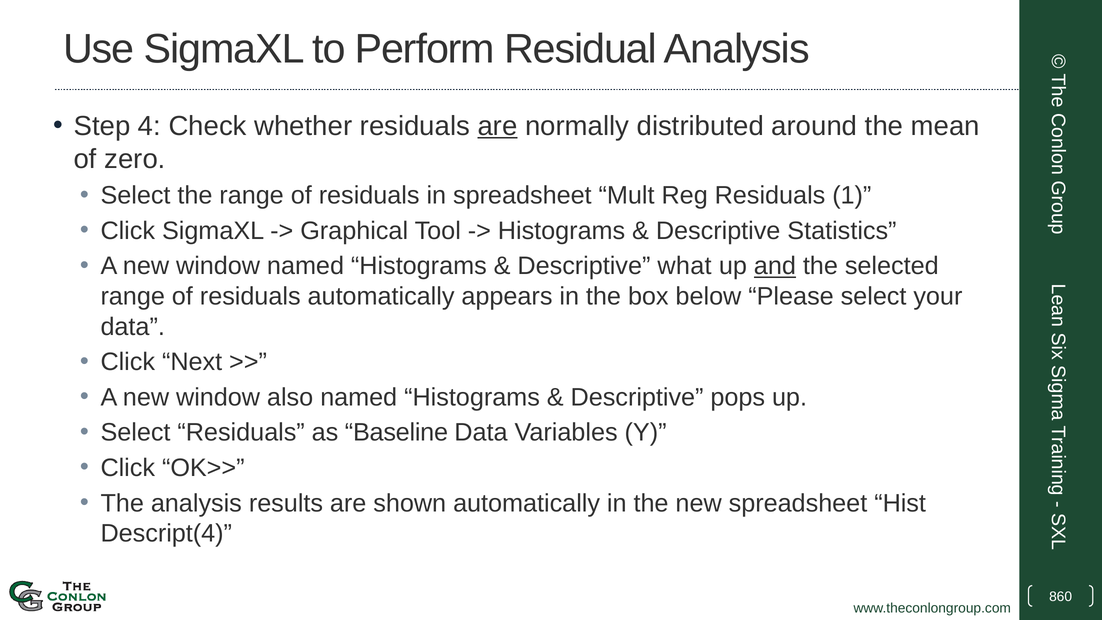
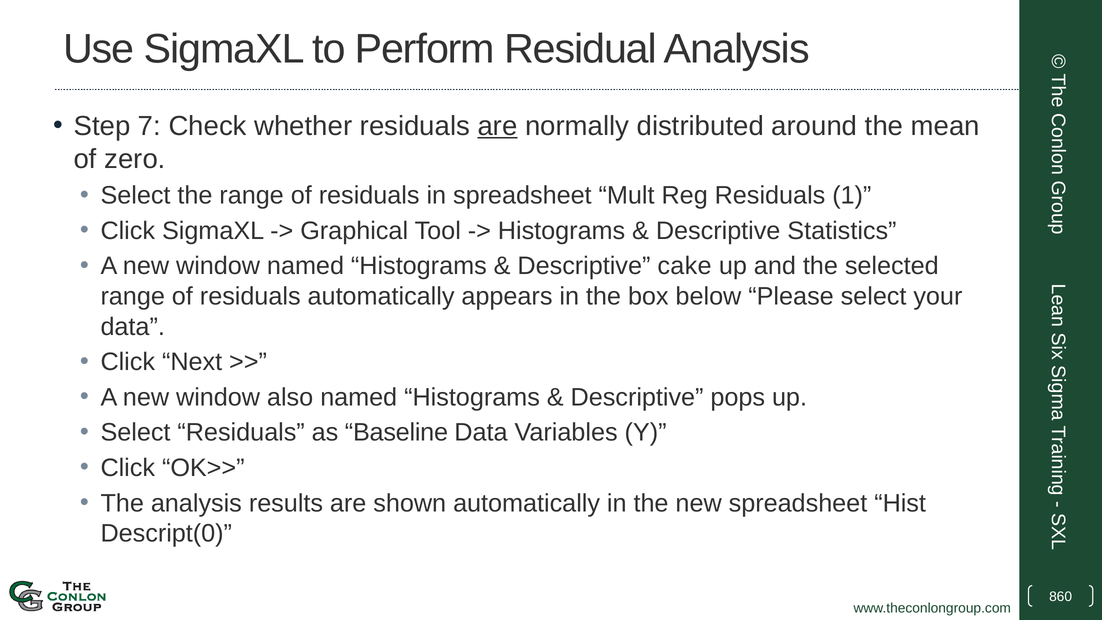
4: 4 -> 7 (149, 126)
what: what -> cake (685, 266)
and underline: present -> none (775, 266)
Descript(4: Descript(4 -> Descript(0 (166, 533)
